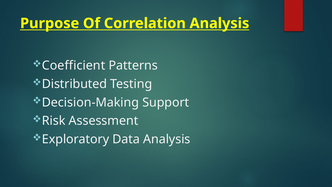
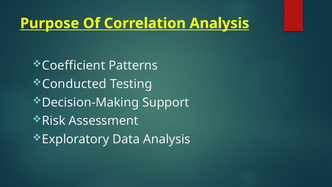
Distributed: Distributed -> Conducted (74, 84)
